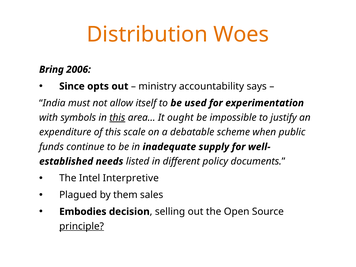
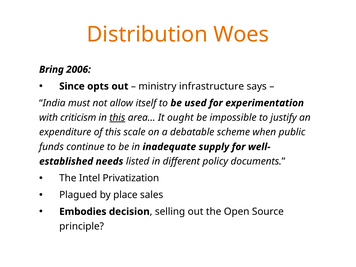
accountability: accountability -> infrastructure (212, 86)
symbols: symbols -> criticism (78, 118)
Interpretive: Interpretive -> Privatization (131, 178)
them: them -> place (125, 195)
principle underline: present -> none (82, 226)
